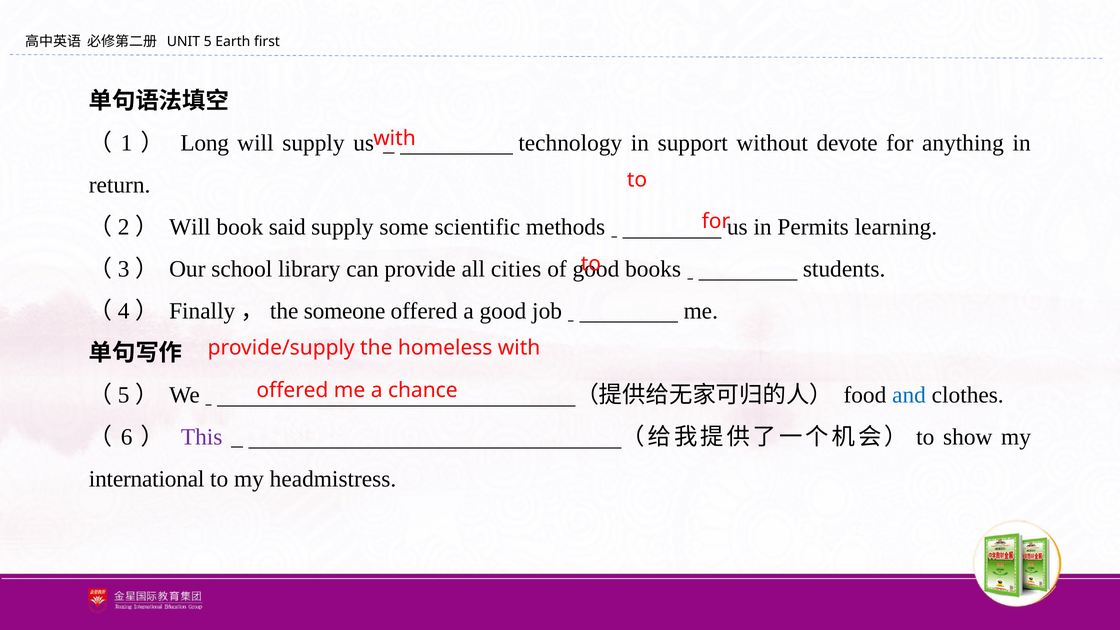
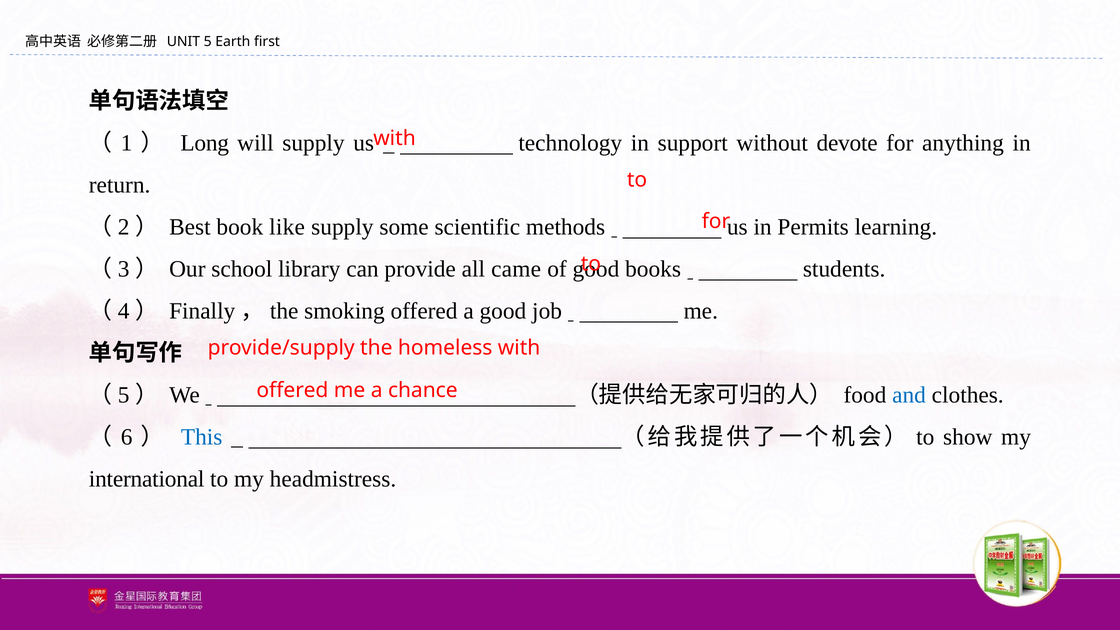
（2） Will: Will -> Best (190, 227)
said: said -> like (287, 227)
cities: cities -> came (516, 269)
someone: someone -> smoking (344, 311)
This colour: purple -> blue (202, 437)
